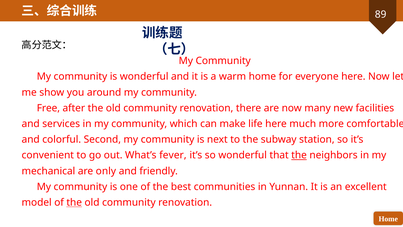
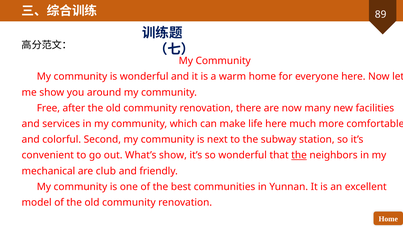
What’s fever: fever -> show (173, 155)
only: only -> club (106, 171)
the underline: present -> none (74, 202)
